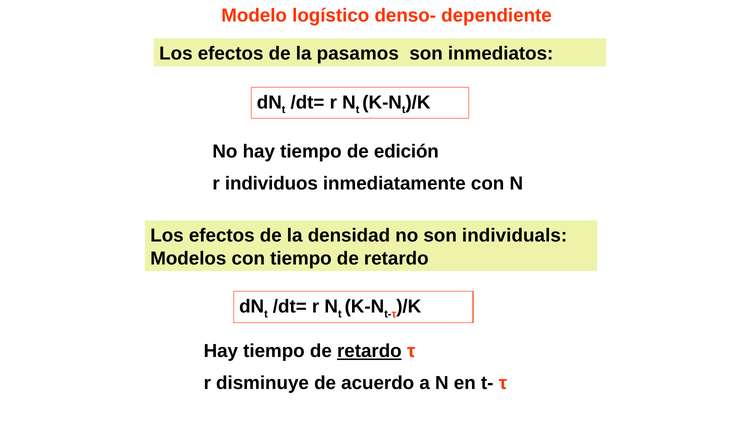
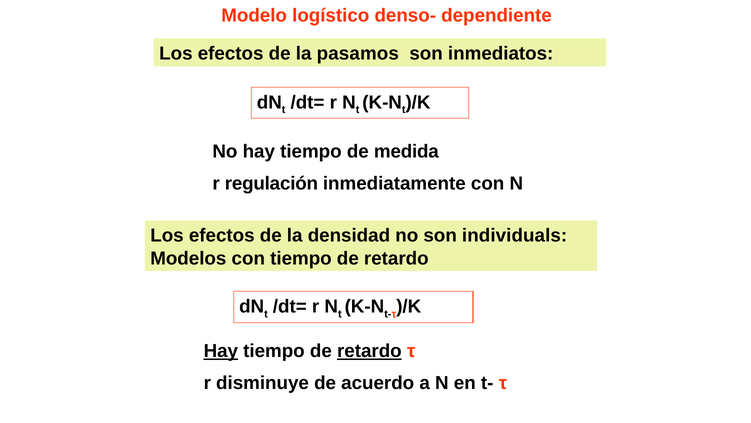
edición: edición -> medida (406, 151)
individuos: individuos -> regulación (271, 183)
Hay underline: none -> present (221, 351)
